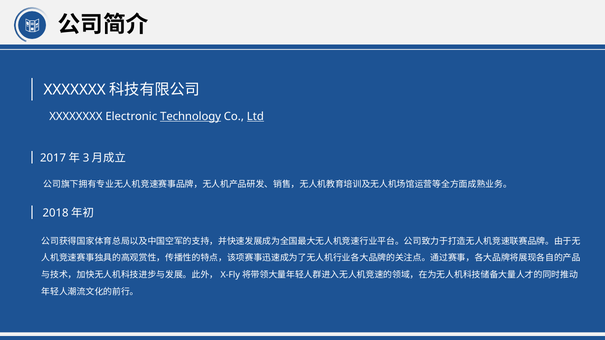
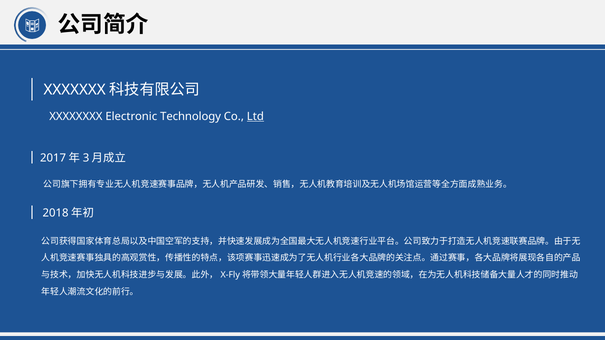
Technology underline: present -> none (191, 116)
